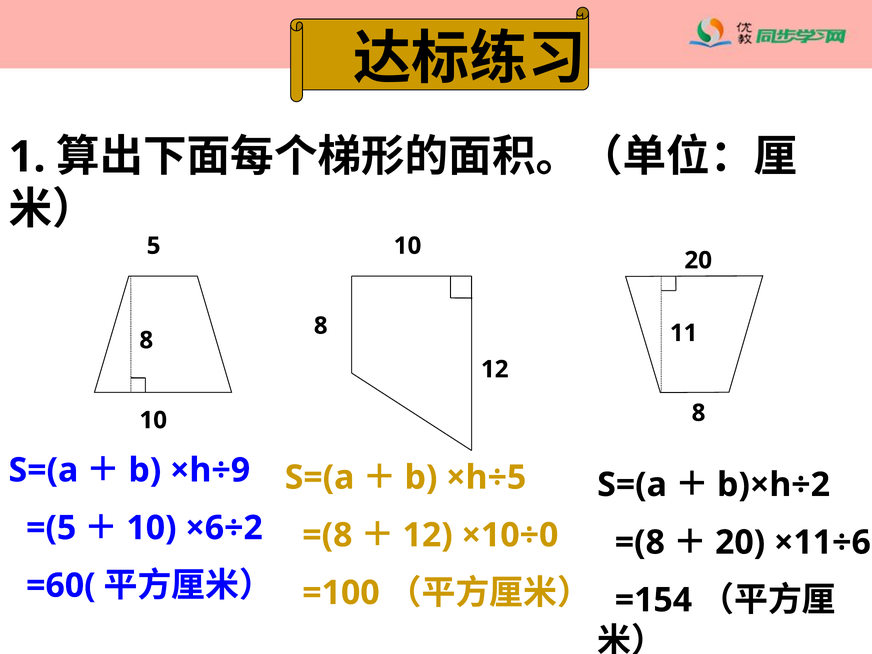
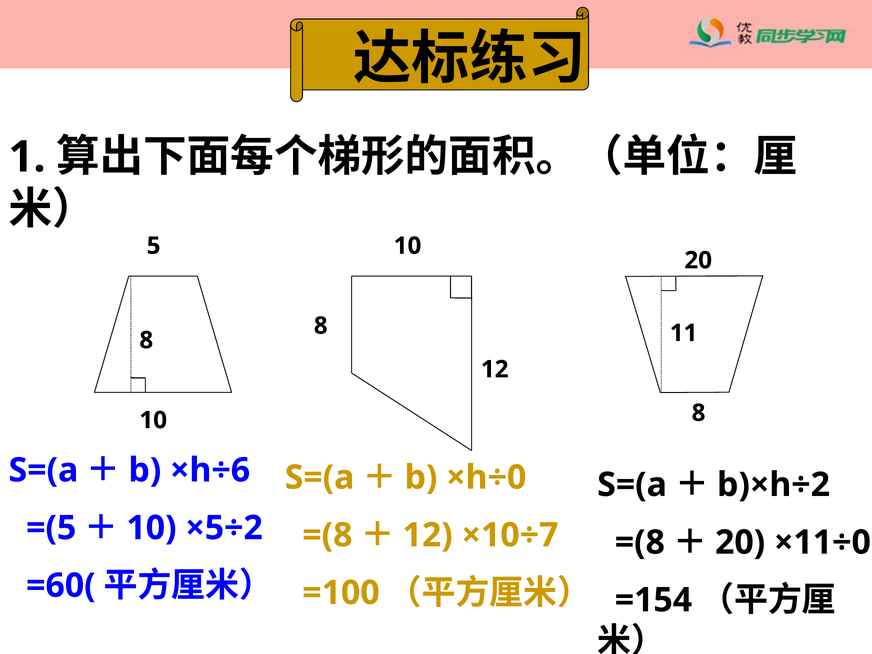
×h÷9: ×h÷9 -> ×h÷6 (210, 470)
×h÷5: ×h÷5 -> ×h÷0 (486, 478)
×6÷2: ×6÷2 -> ×5÷2 (224, 528)
×10÷0: ×10÷0 -> ×10÷7 (510, 535)
×11÷6: ×11÷6 -> ×11÷0 (822, 542)
